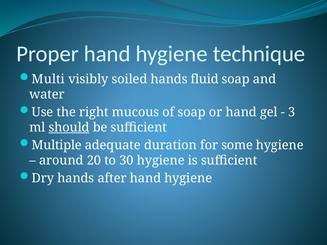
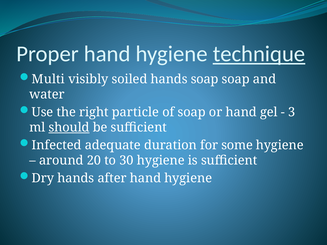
technique underline: none -> present (259, 54)
hands fluid: fluid -> soap (205, 79)
mucous: mucous -> particle (135, 112)
Multiple: Multiple -> Infected (57, 145)
